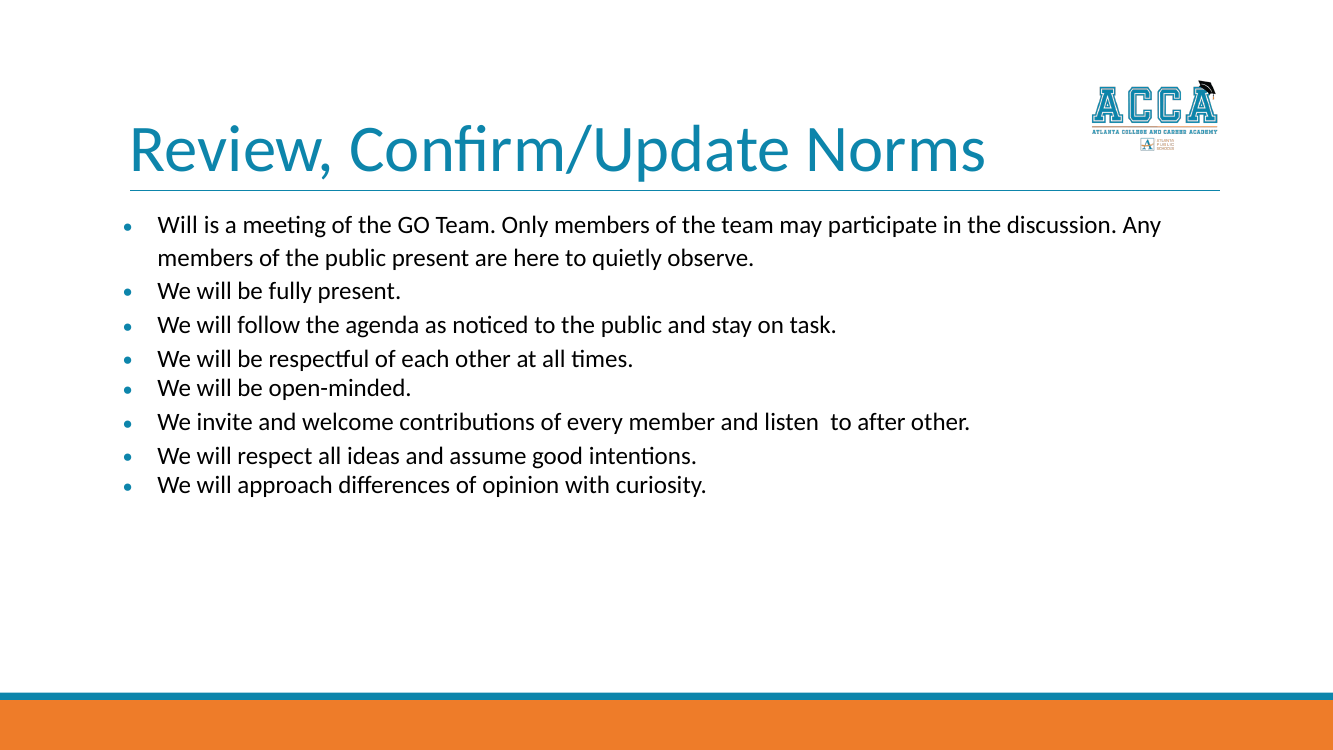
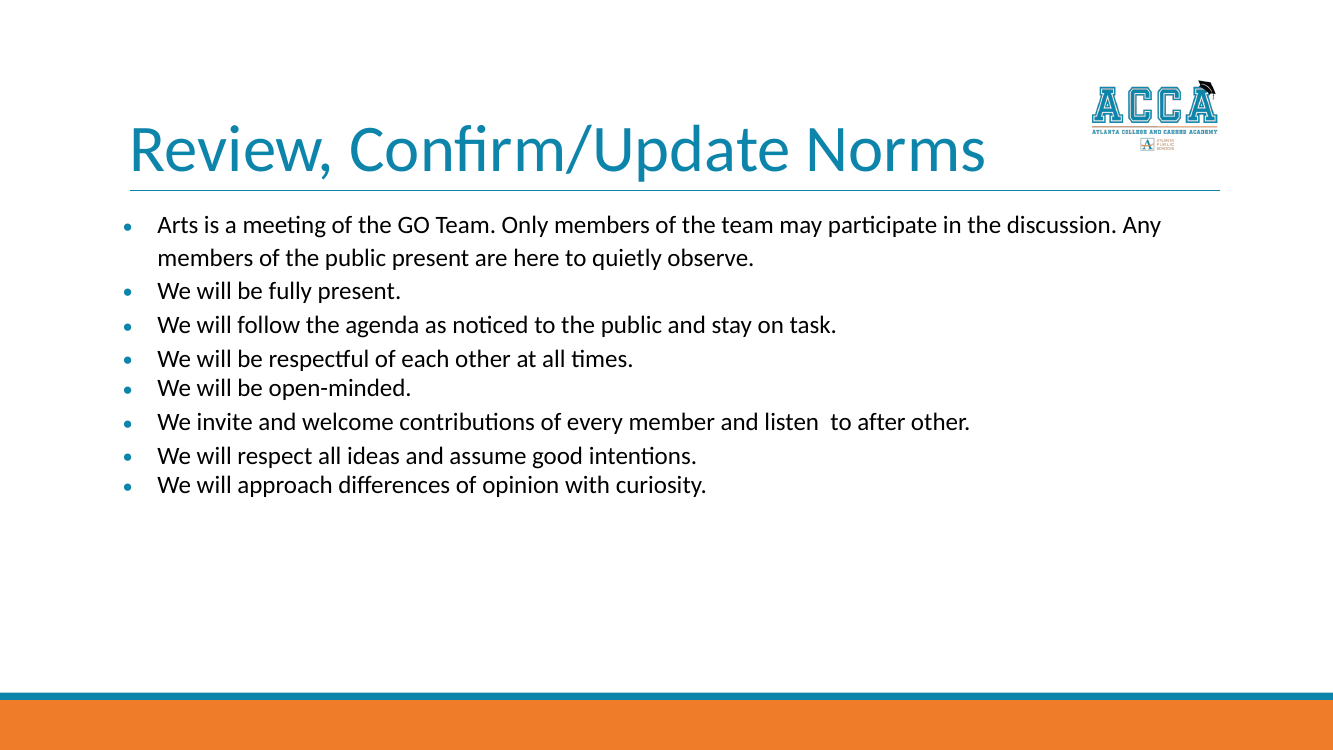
Will: Will -> Arts (178, 226)
